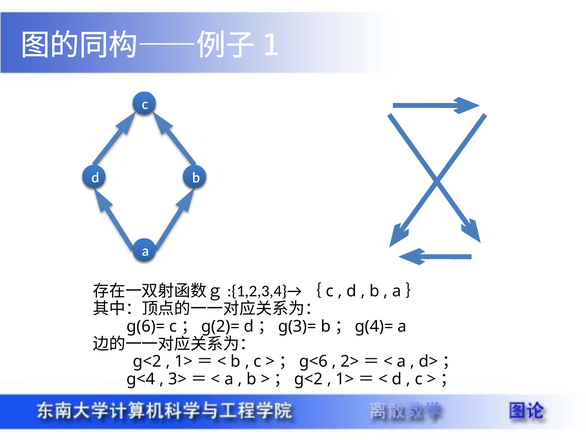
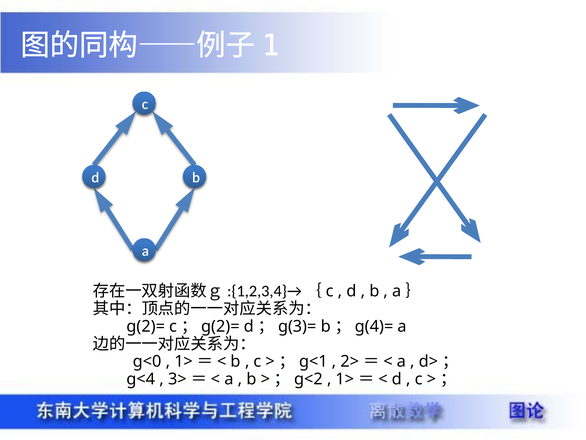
g(6)=: g(6)= -> g(2)= (146, 326)
g<2: g<2 -> g<0 (147, 361)
g<6: g<6 -> g<1 (313, 361)
